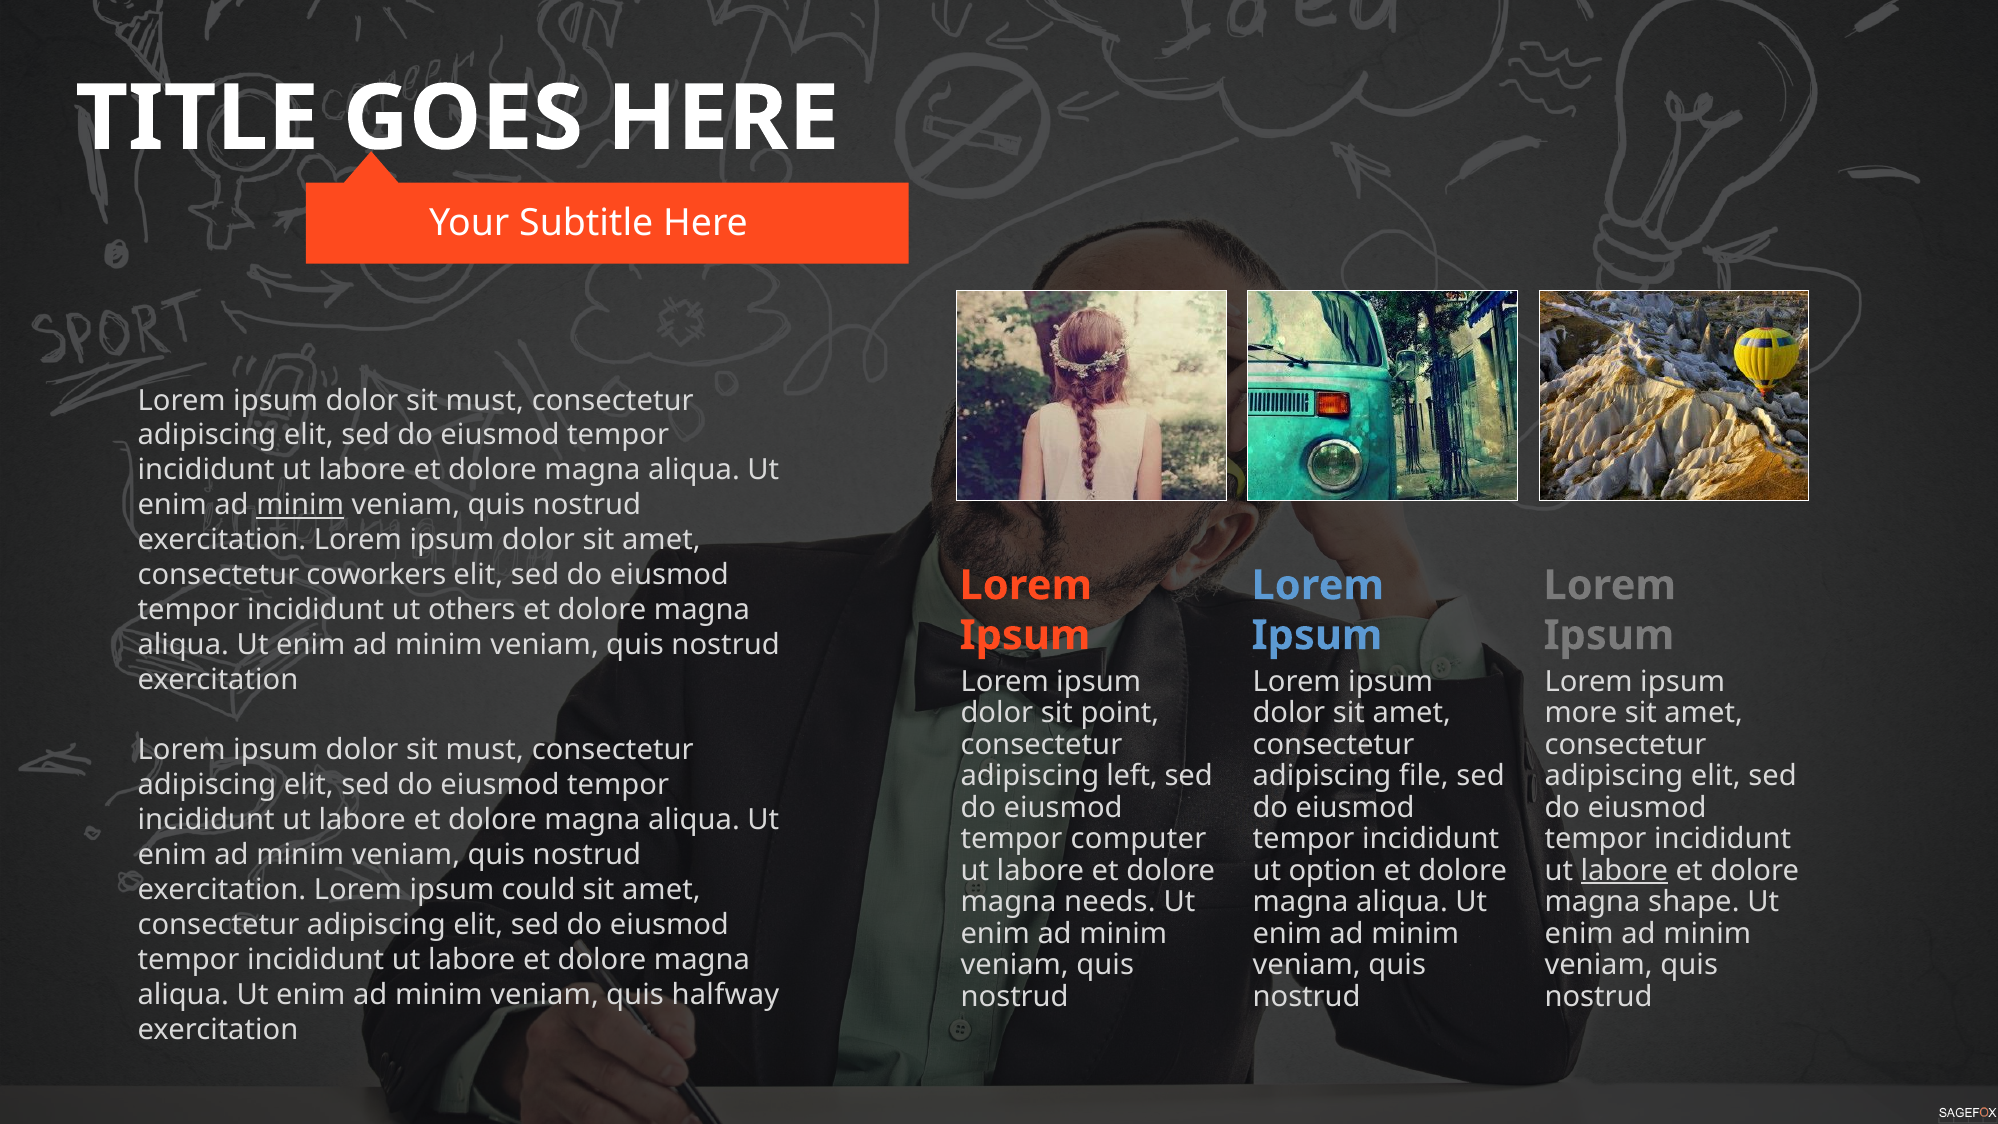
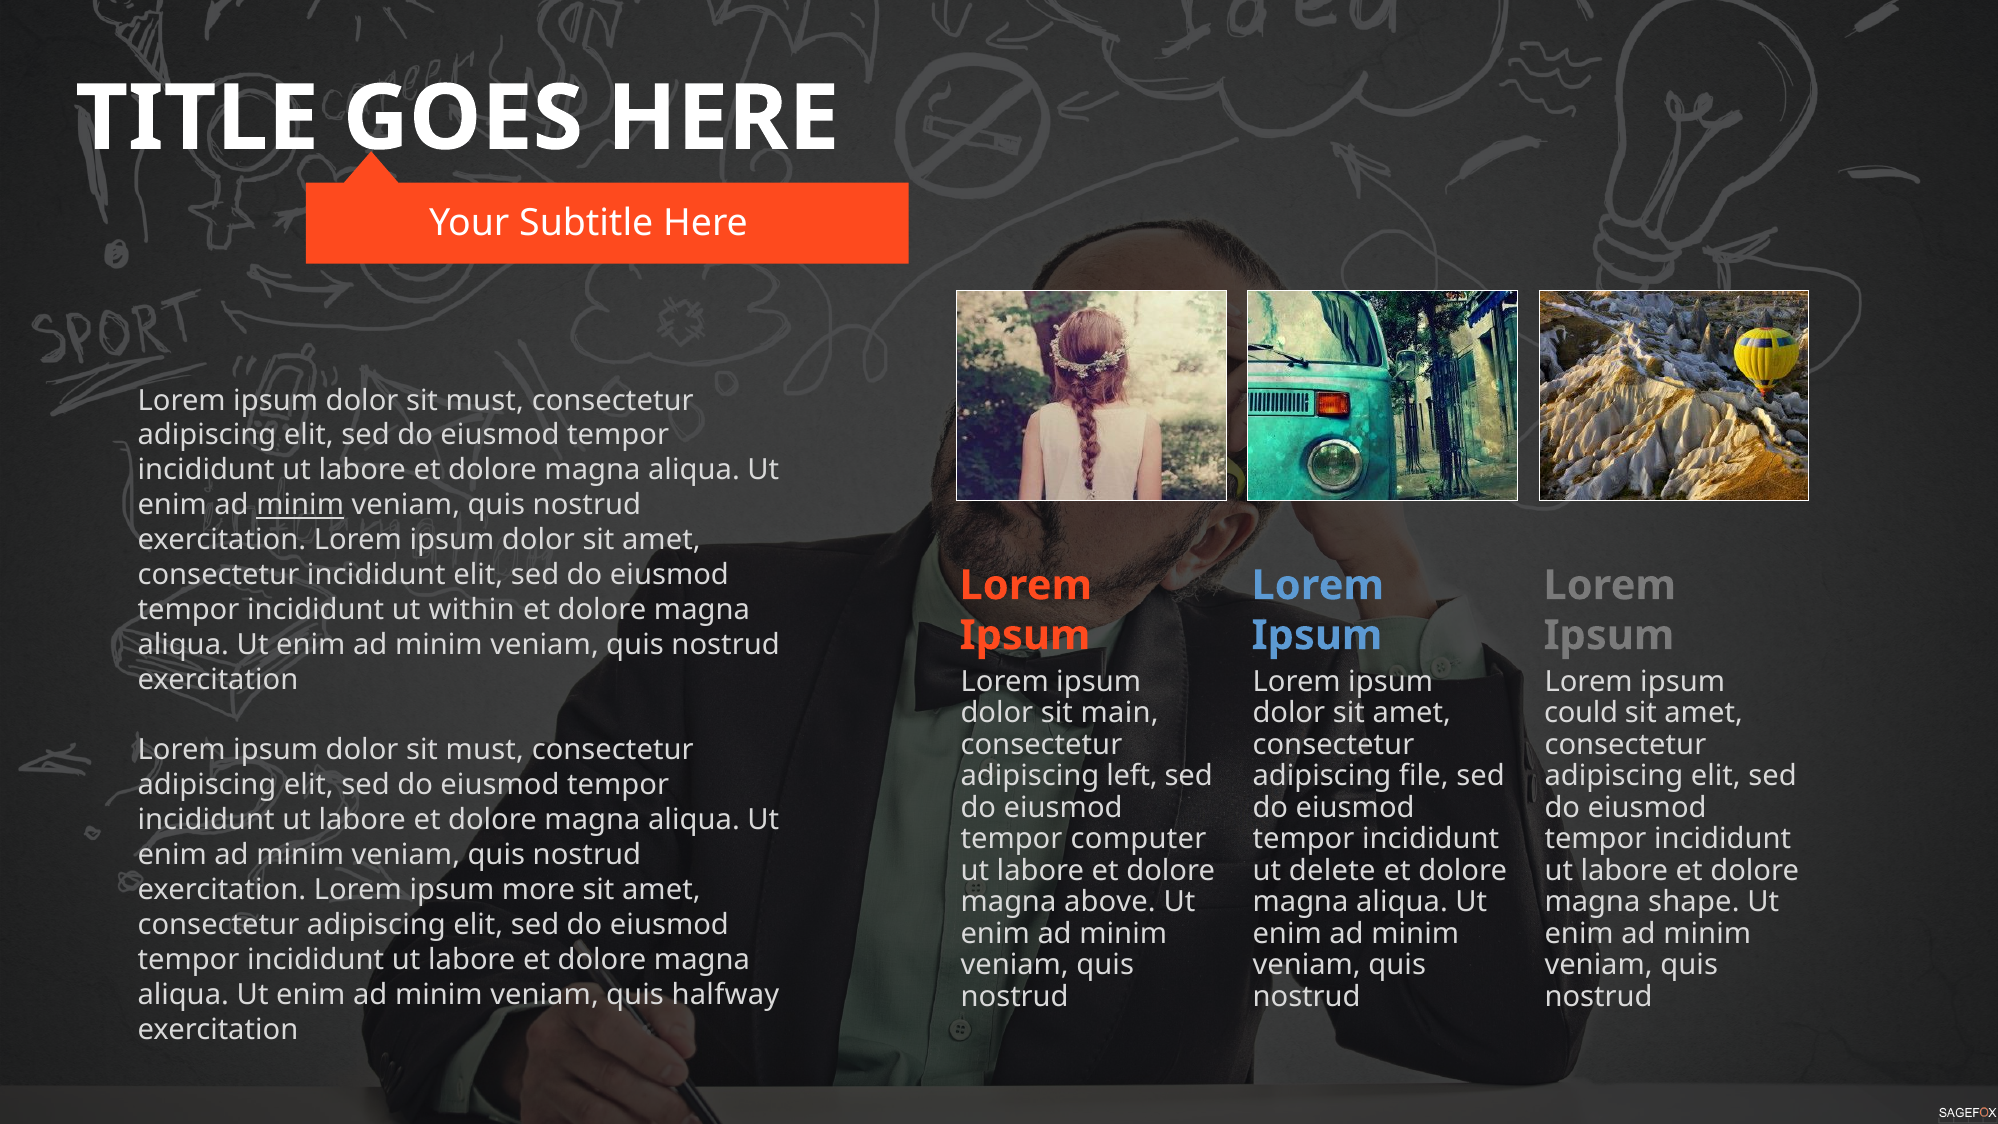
consectetur coworkers: coworkers -> incididunt (376, 575)
others: others -> within (472, 610)
point: point -> main (1120, 713)
more: more -> could (1581, 713)
option: option -> delete (1332, 871)
labore underline: present -> none (1624, 871)
could: could -> more (538, 890)
needs: needs -> above (1110, 902)
